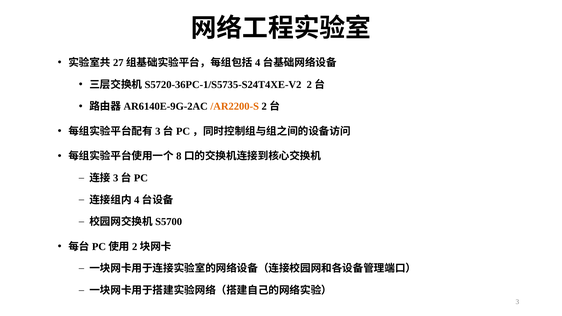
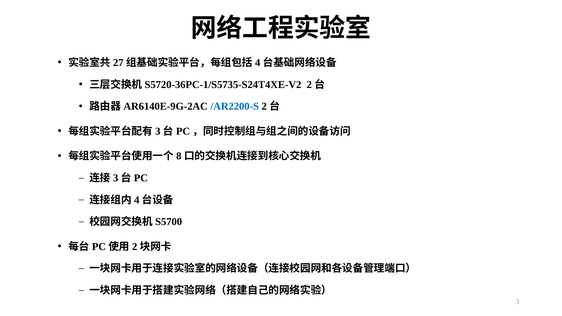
/AR2200-S colour: orange -> blue (235, 107)
